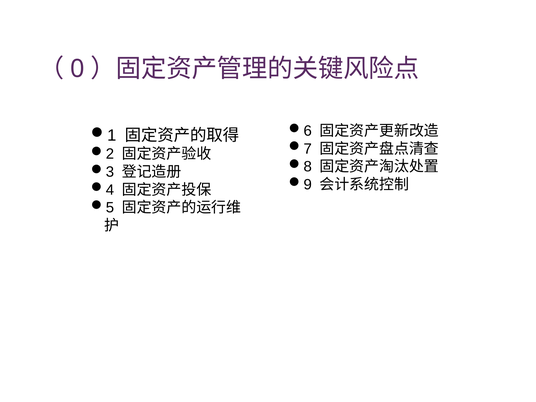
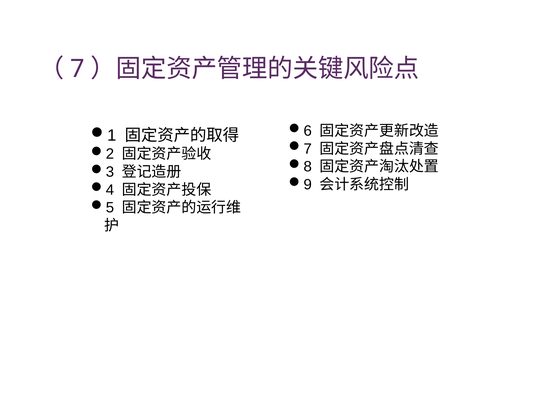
0: 0 -> 7 (77, 69)
